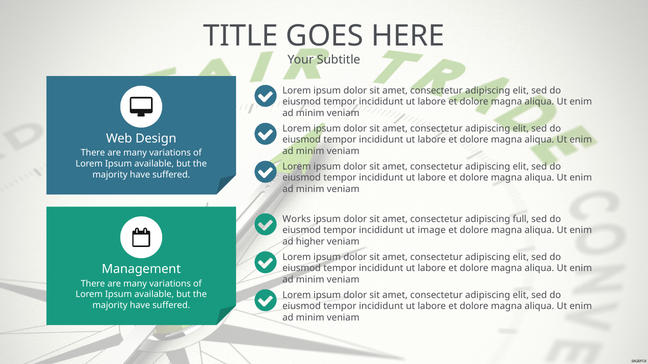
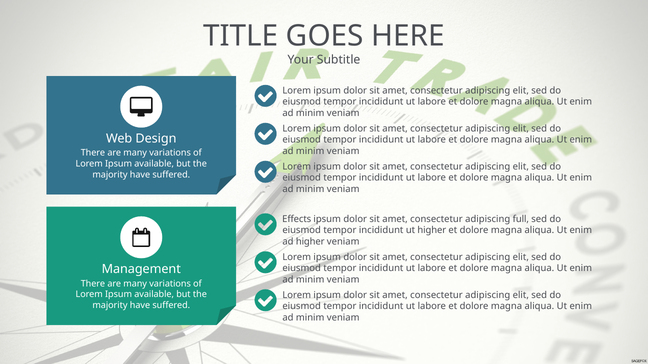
Works: Works -> Effects (297, 219)
ut image: image -> higher (432, 231)
